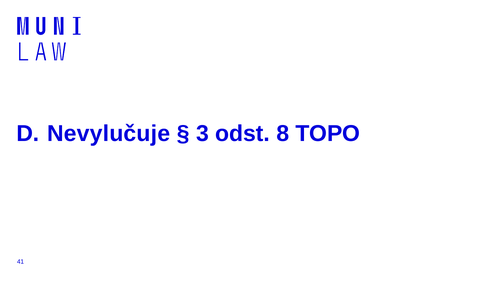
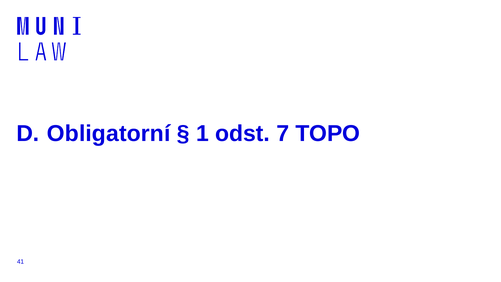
Nevylučuje: Nevylučuje -> Obligatorní (109, 133)
3: 3 -> 1 (202, 133)
8: 8 -> 7 (283, 133)
